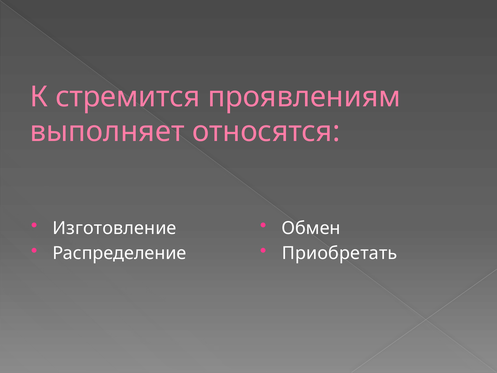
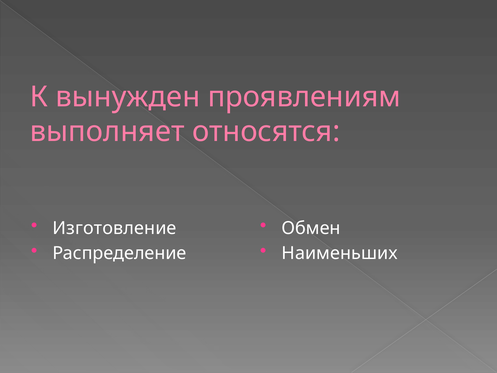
стремится: стремится -> вынужден (128, 97)
Приобретать: Приобретать -> Наименьших (340, 253)
